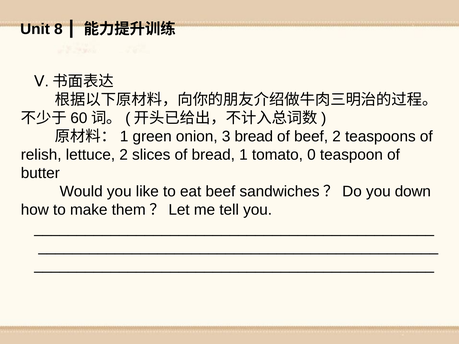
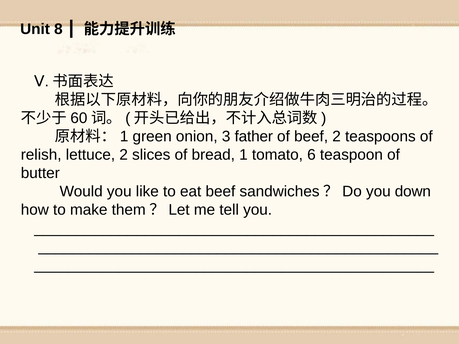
3 bread: bread -> father (254, 136)
0: 0 -> 6 (311, 155)
